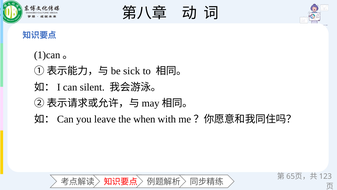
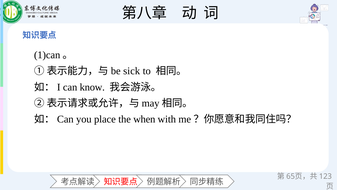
silent: silent -> know (92, 87)
leave: leave -> place (105, 119)
